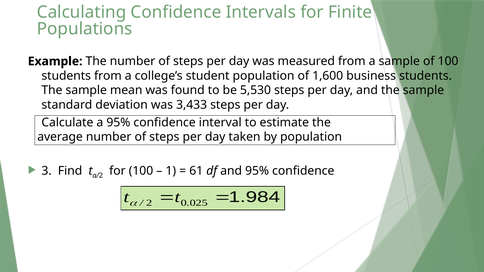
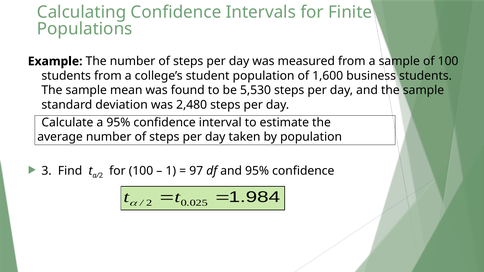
3,433: 3,433 -> 2,480 (192, 105)
61: 61 -> 97 (196, 171)
